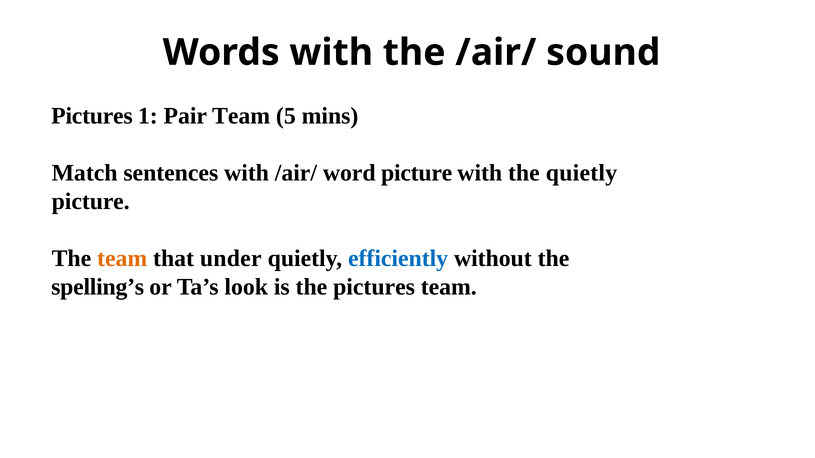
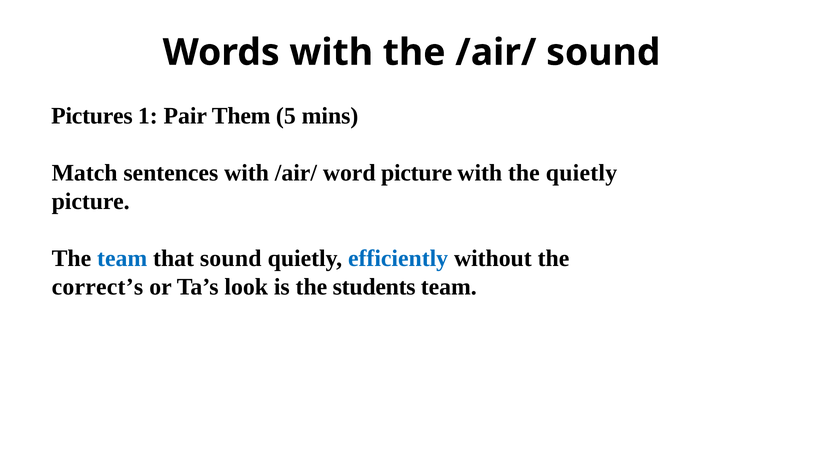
Pair Team: Team -> Them (241, 116)
team colour: orange -> blue (122, 259)
that under: under -> sound (231, 259)
spelling’s: spelling’s -> correct’s (97, 287)
the pictures: pictures -> students (374, 287)
